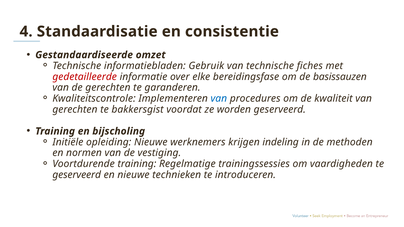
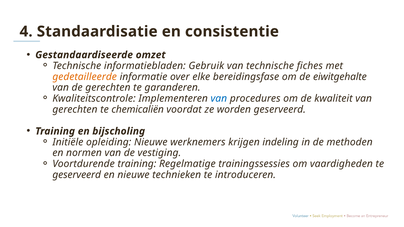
gedetailleerde colour: red -> orange (85, 77)
basissauzen: basissauzen -> eiwitgehalte (340, 77)
bakkersgist: bakkersgist -> chemicaliën (138, 110)
